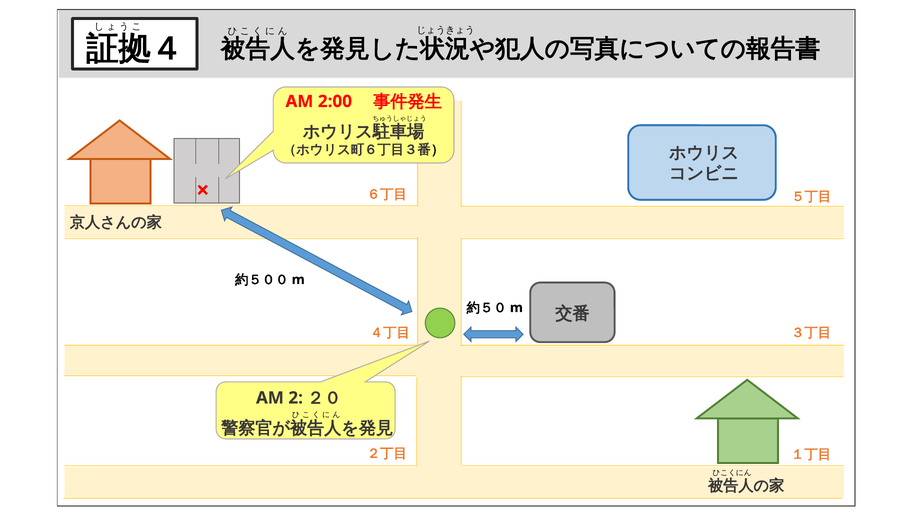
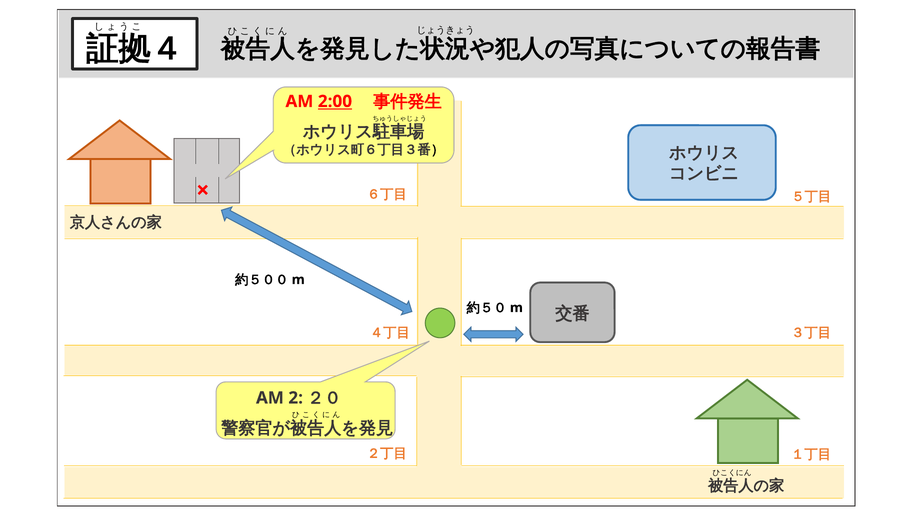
2:00 underline: none -> present (335, 101)
